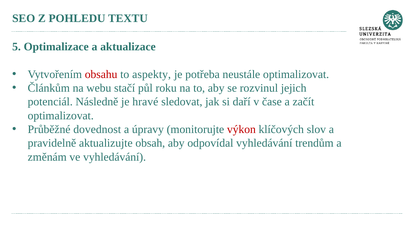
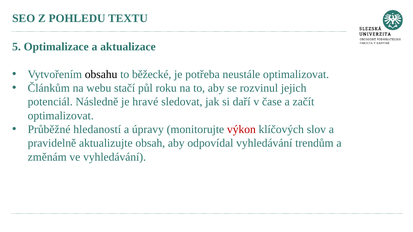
obsahu colour: red -> black (101, 74)
aspekty: aspekty -> běžecké (152, 74)
dovednost: dovednost -> hledaností (97, 130)
